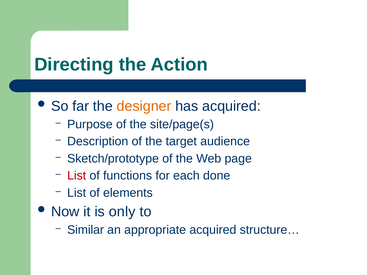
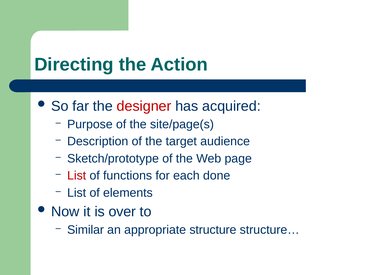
designer colour: orange -> red (144, 106)
only: only -> over (122, 212)
appropriate acquired: acquired -> structure (213, 230)
